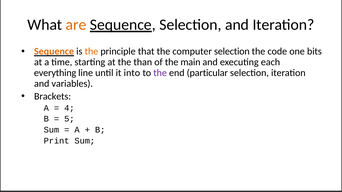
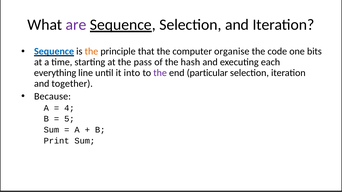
are colour: orange -> purple (76, 25)
Sequence colour: orange -> blue (54, 51)
computer selection: selection -> organise (232, 51)
than: than -> pass (143, 62)
main: main -> hash (190, 62)
variables: variables -> together (72, 84)
Brackets: Brackets -> Because (52, 97)
